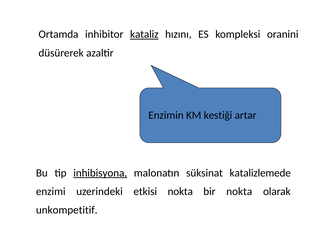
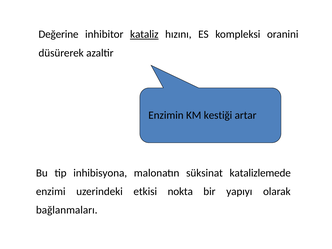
Ortamda: Ortamda -> Değerine (59, 34)
inhibisyona underline: present -> none (100, 173)
bir nokta: nokta -> yapıyı (239, 191)
unkompetitif: unkompetitif -> bağlanmaları (67, 210)
